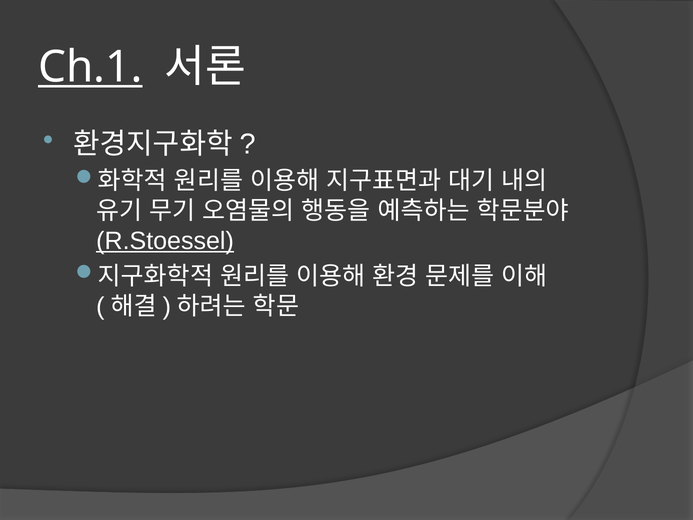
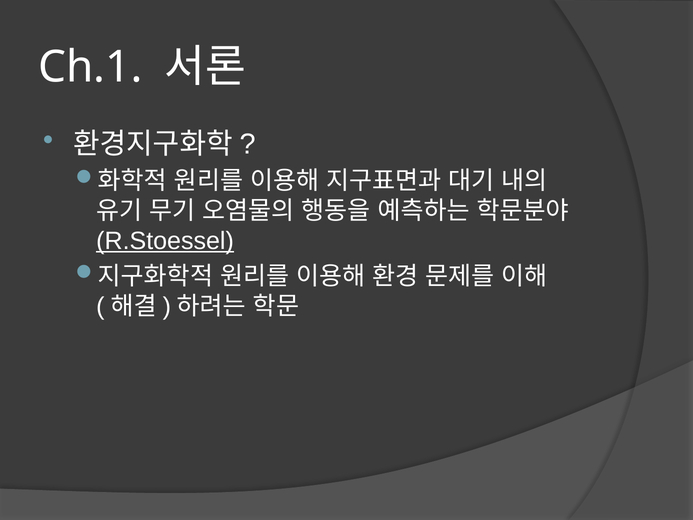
Ch.1 underline: present -> none (90, 67)
